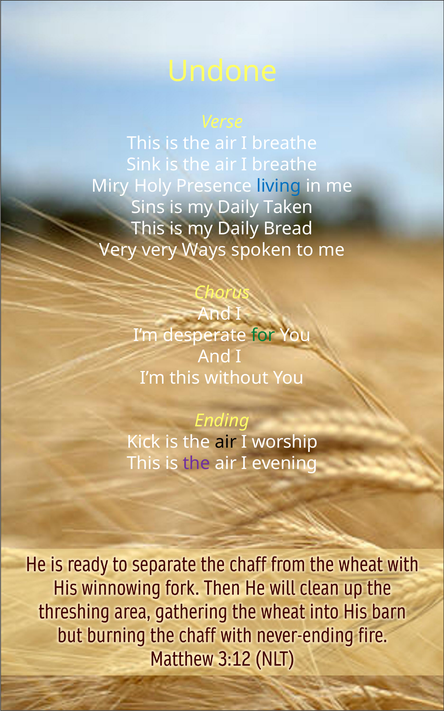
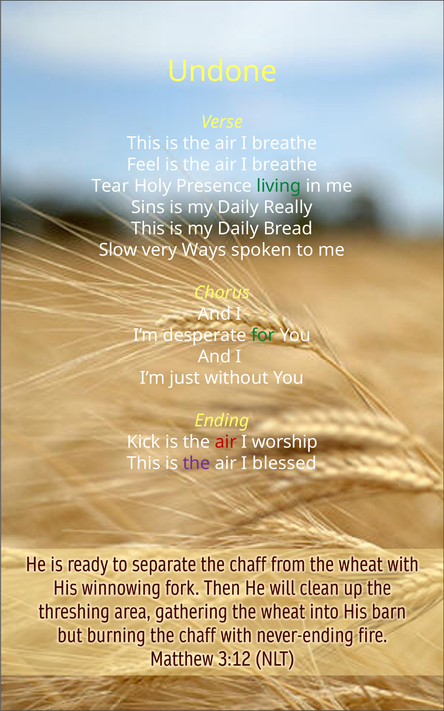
Sink: Sink -> Feel (144, 164)
Miry: Miry -> Tear (110, 186)
living colour: blue -> green (279, 186)
Taken: Taken -> Really (288, 207)
Very: Very -> Slow (118, 250)
I’m this: this -> just (185, 378)
air colour: black -> red (226, 442)
evening: evening -> blessed (285, 463)
